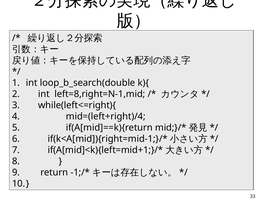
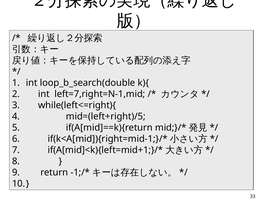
left=8,right=N-1,mid: left=8,right=N-1,mid -> left=7,right=N-1,mid (100, 94)
mid=(left+right)/4: mid=(left+right)/4 -> mid=(left+right)/5 (106, 116)
